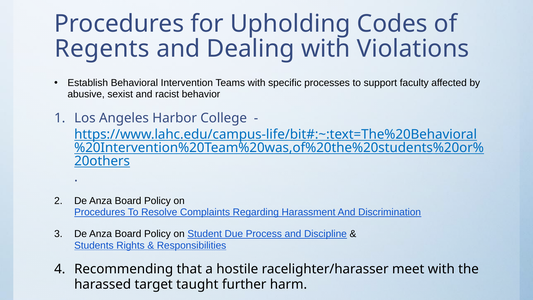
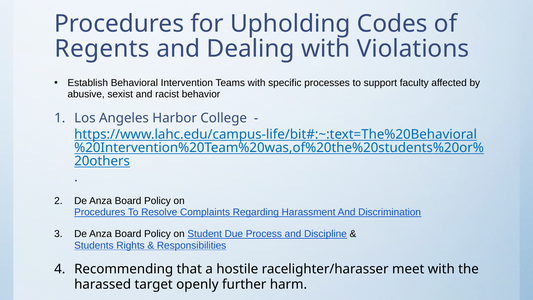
taught: taught -> openly (197, 284)
